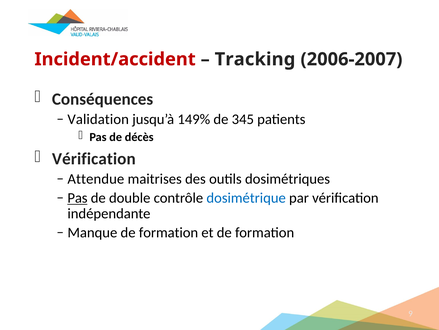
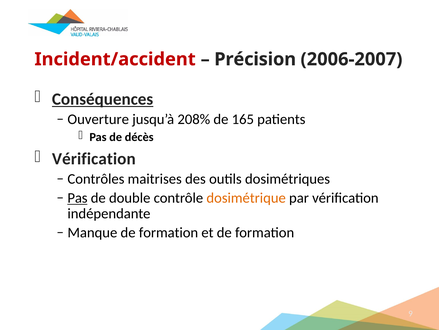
Tracking: Tracking -> Précision (255, 59)
Conséquences underline: none -> present (103, 99)
Validation: Validation -> Ouverture (98, 119)
149%: 149% -> 208% (194, 119)
345: 345 -> 165 (243, 119)
Attendue: Attendue -> Contrôles (96, 179)
dosimétrique colour: blue -> orange (246, 198)
